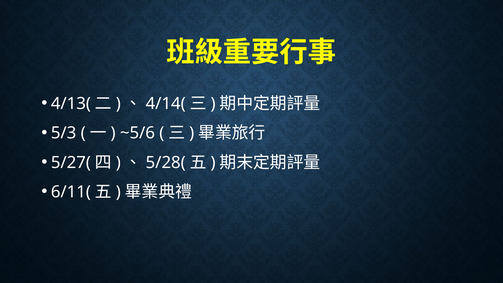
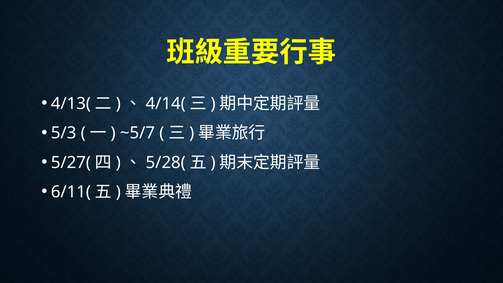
~5/6: ~5/6 -> ~5/7 (137, 133)
